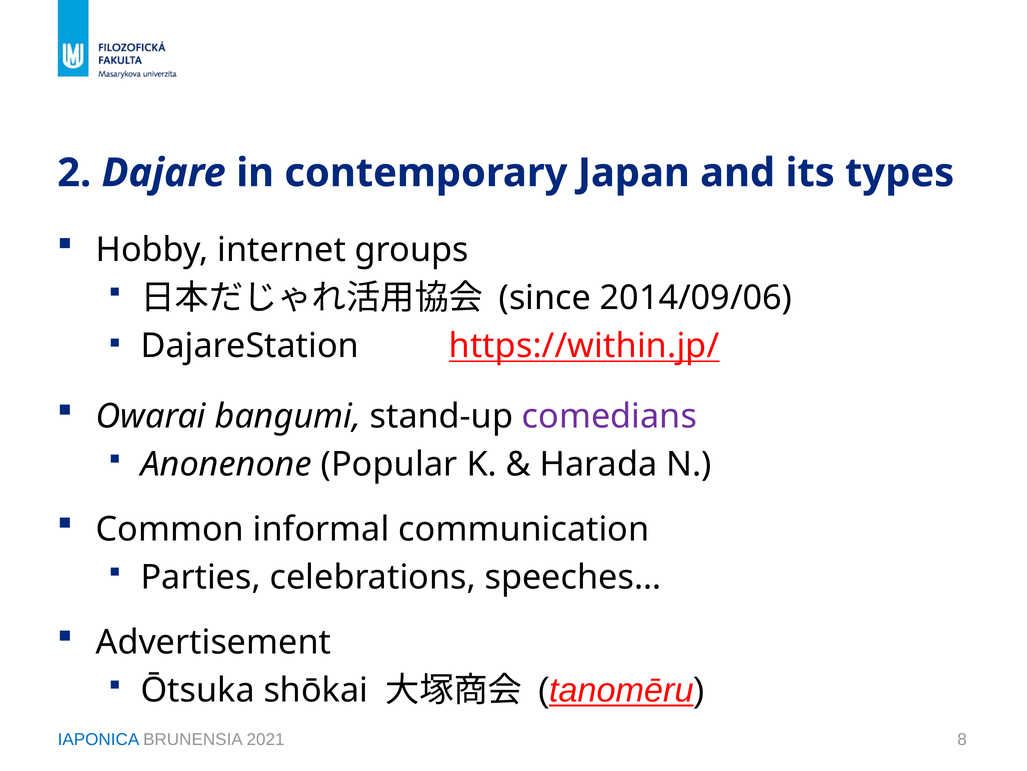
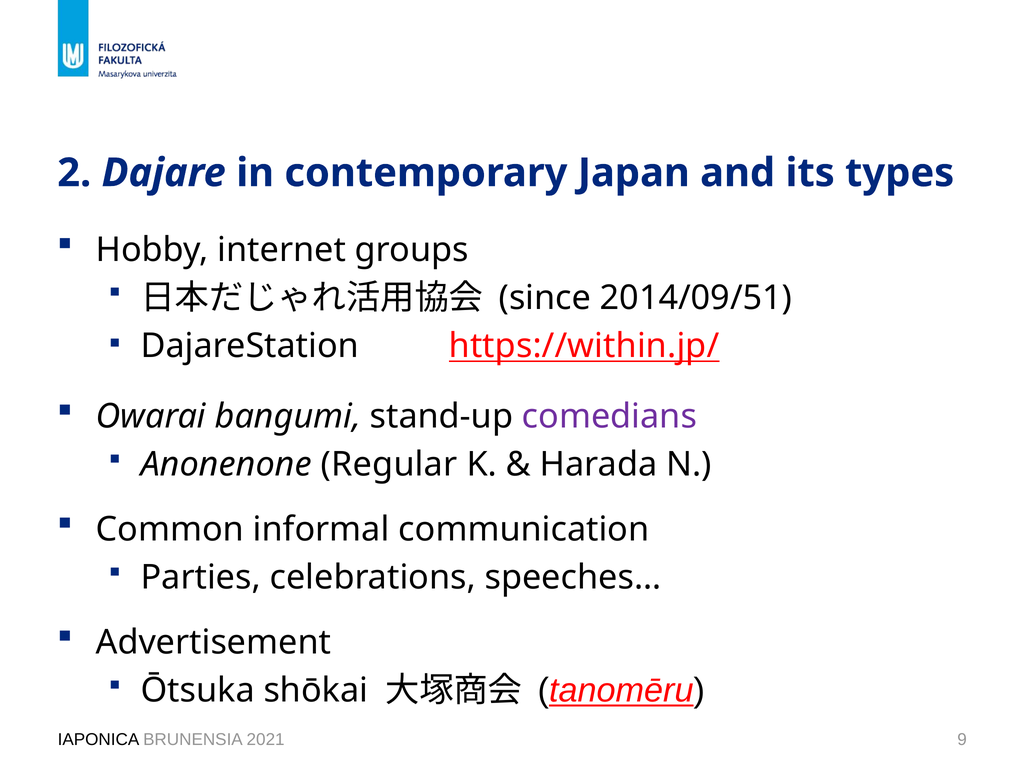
2014/09/06: 2014/09/06 -> 2014/09/51 (696, 297)
Popular: Popular -> Regular (389, 464)
IAPONICA colour: blue -> black (99, 739)
8: 8 -> 9 (962, 739)
